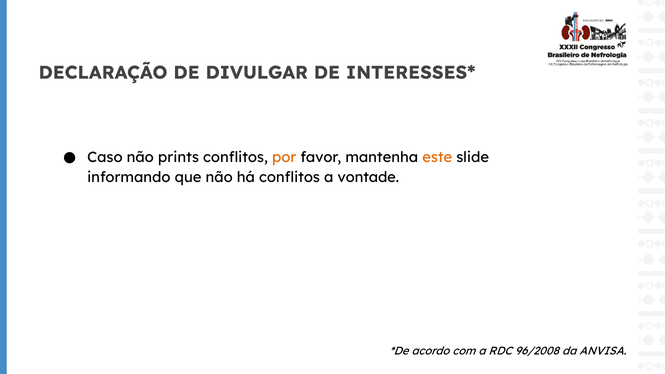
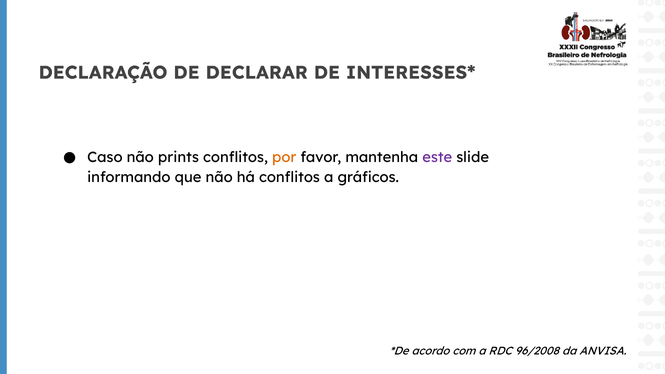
DIVULGAR: DIVULGAR -> DECLARAR (257, 73)
este colour: orange -> purple (437, 157)
vontade: vontade -> gráficos (368, 178)
